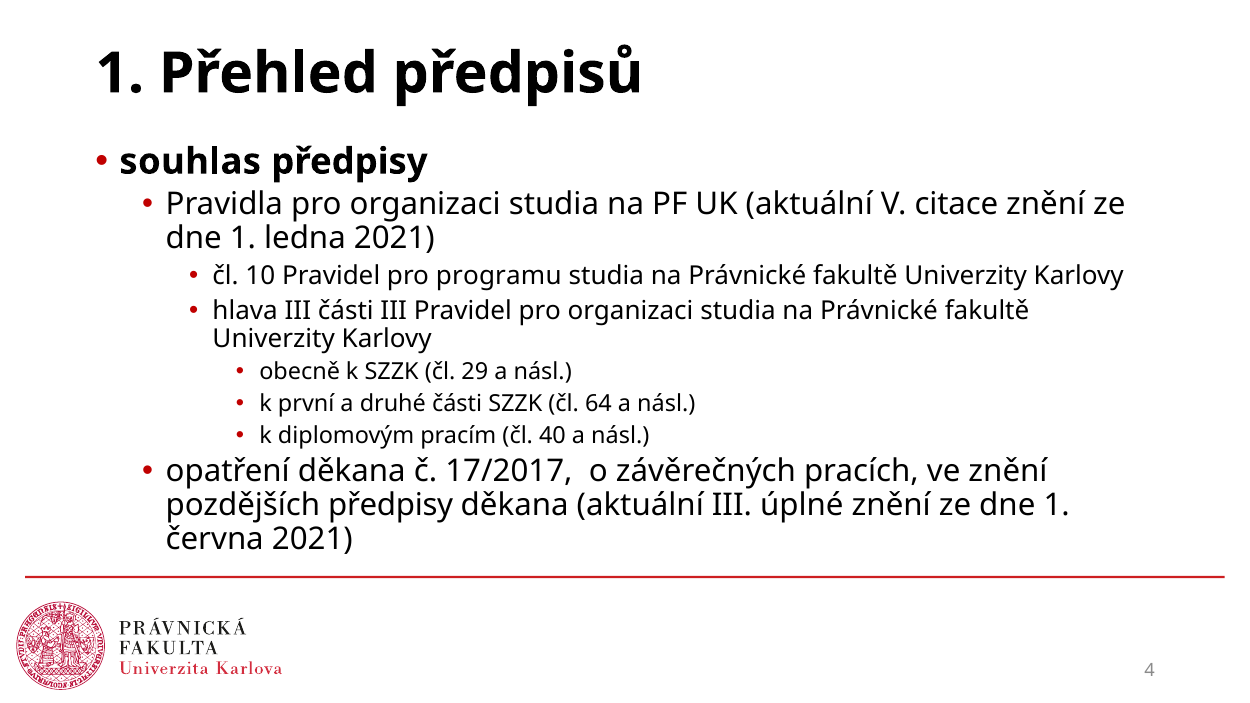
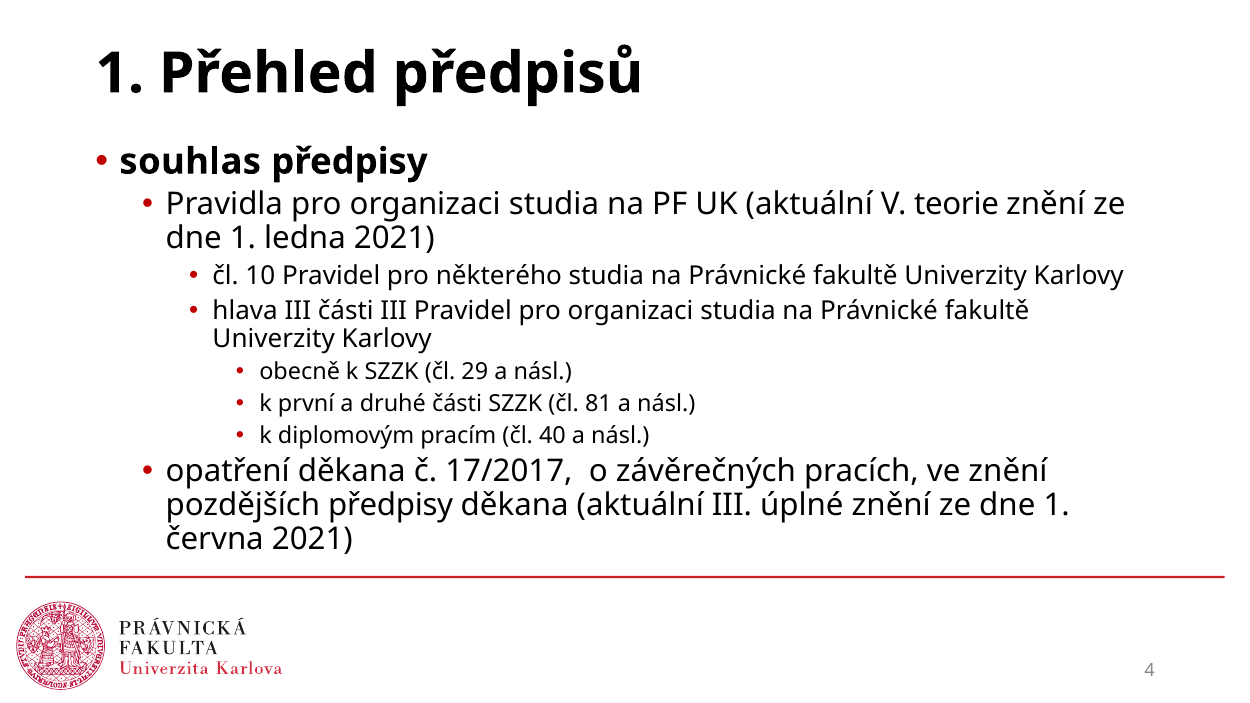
citace: citace -> teorie (957, 205)
programu: programu -> některého (499, 276)
64: 64 -> 81 (598, 404)
